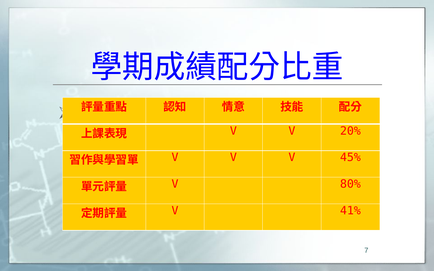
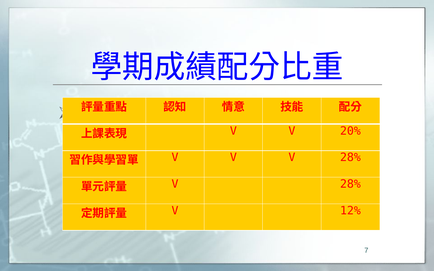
V V 45%: 45% -> 28% (350, 158)
80%: 80% -> 28% (350, 184)
41%: 41% -> 12% (350, 211)
